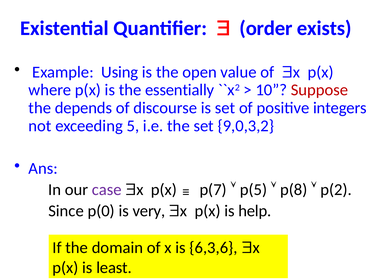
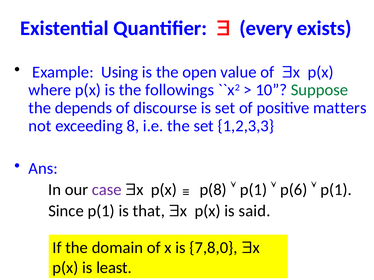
order: order -> every (266, 28)
essentially: essentially -> followings (180, 90)
Suppose colour: red -> green (319, 90)
integers: integers -> matters (340, 108)
5: 5 -> 8 (133, 126)
9,0,3,2: 9,0,3,2 -> 1,2,3,3 (246, 126)
p(7: p(7 -> p(8 (213, 190)
p(5: p(5 -> p(1 (253, 190)
p(8: p(8 -> p(6 (294, 190)
p(2: p(2 -> p(1 (336, 190)
Since p(0: p(0 -> p(1 (101, 211)
very: very -> that (149, 211)
help: help -> said (255, 211)
6,3,6: 6,3,6 -> 7,8,0 (213, 248)
